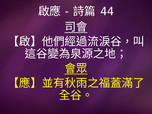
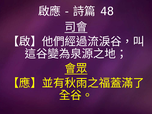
44: 44 -> 48 (107, 11)
